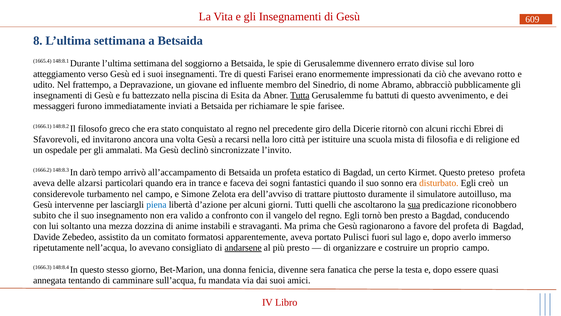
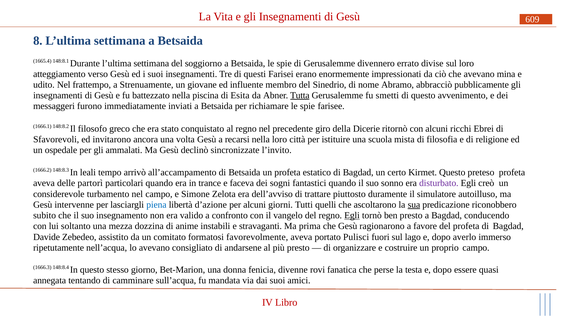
rotto: rotto -> mina (506, 74)
Depravazione: Depravazione -> Strenuamente (147, 85)
battuti: battuti -> smetti (387, 95)
darò: darò -> leali (88, 172)
alzarsi: alzarsi -> partorì (90, 183)
disturbato colour: orange -> purple (439, 183)
Egli underline: none -> present (352, 215)
apparentemente: apparentemente -> favorevolmente (257, 237)
andarsene underline: present -> none (243, 248)
sera: sera -> rovi (318, 270)
